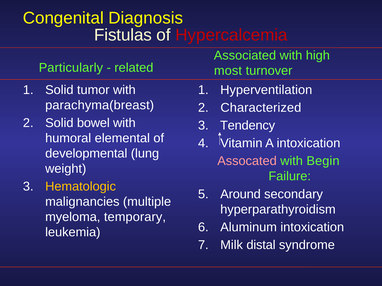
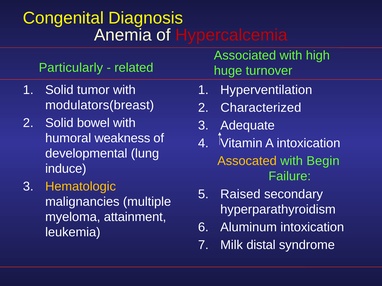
Fistulas: Fistulas -> Anemia (123, 35)
most: most -> huge (228, 71)
parachyma(breast: parachyma(breast -> modulators(breast (100, 105)
Tendency: Tendency -> Adequate (248, 126)
elemental: elemental -> weakness (122, 138)
Assocated colour: pink -> yellow (247, 161)
weight: weight -> induce (66, 169)
Around: Around -> Raised (240, 194)
temporary: temporary -> attainment (135, 217)
